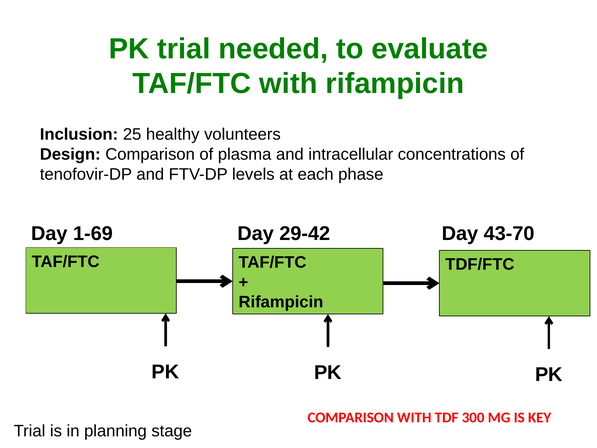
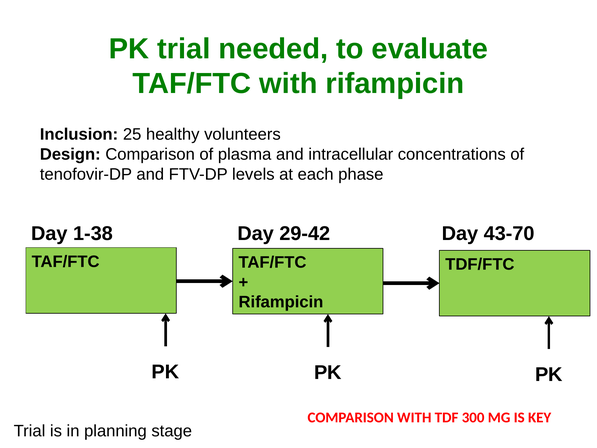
1-69: 1-69 -> 1-38 (93, 233)
